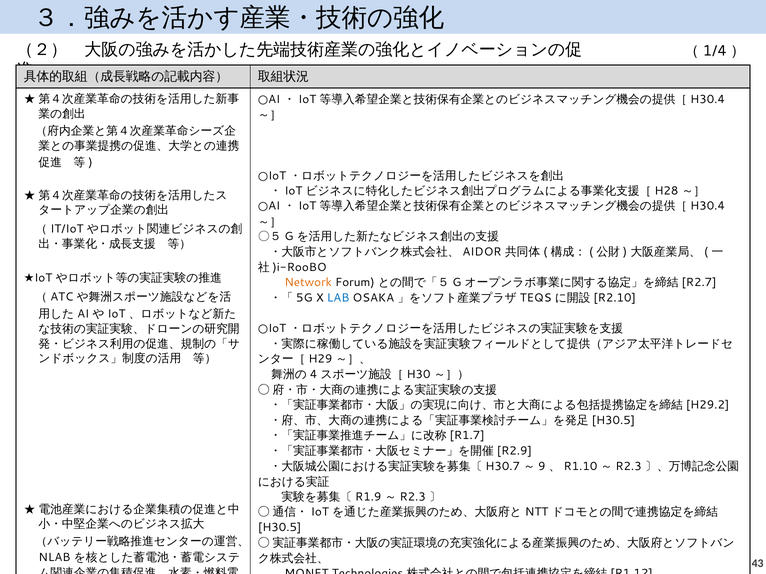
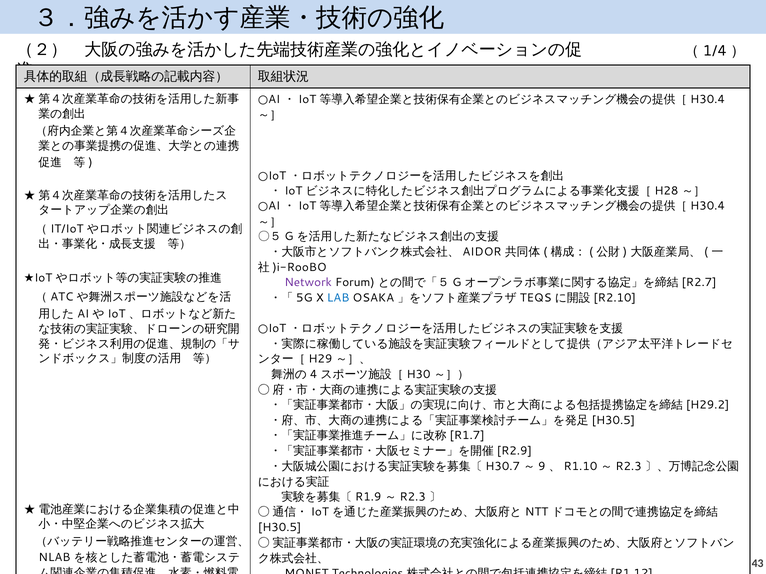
Network colour: orange -> purple (308, 283)
